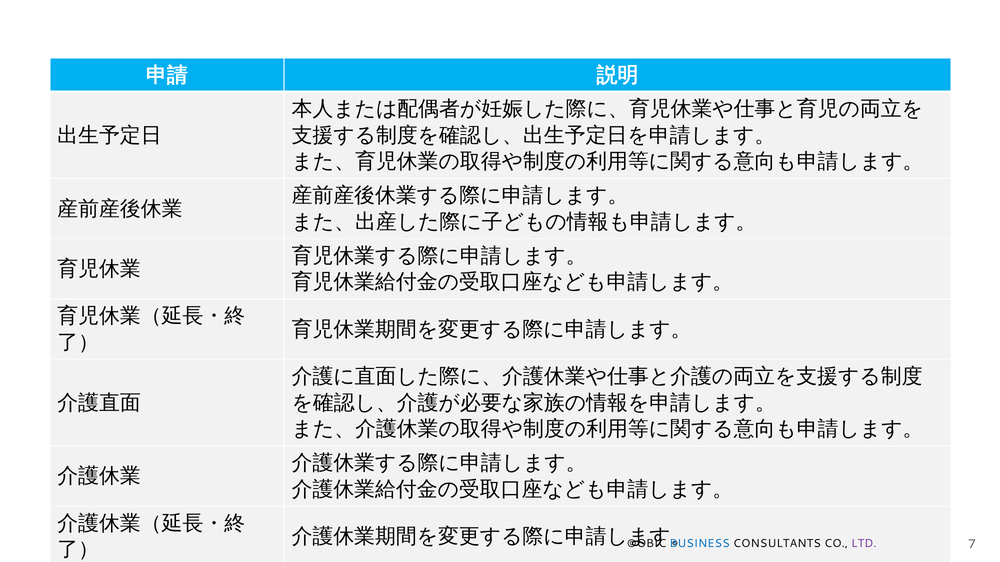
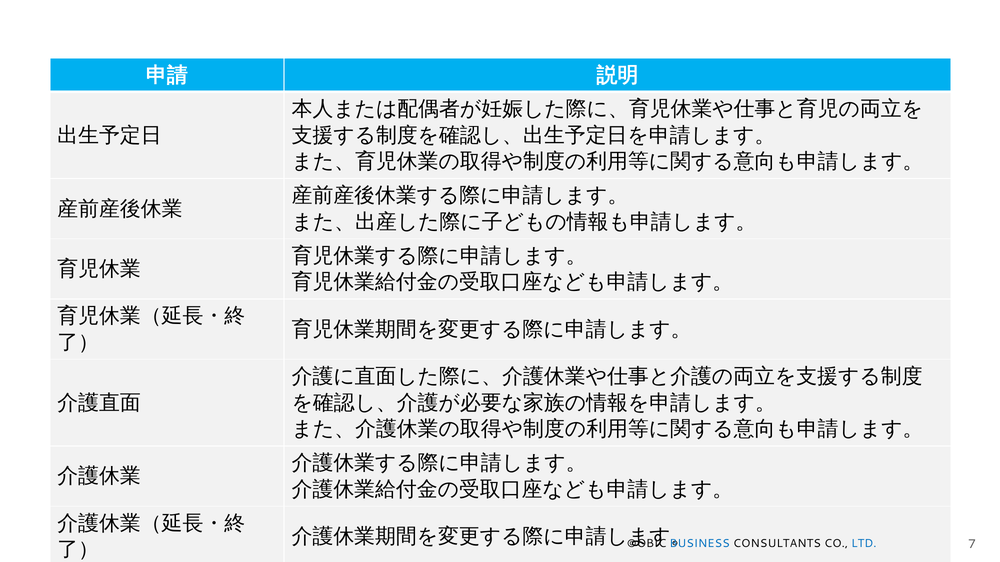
LTD colour: purple -> blue (864, 544)
